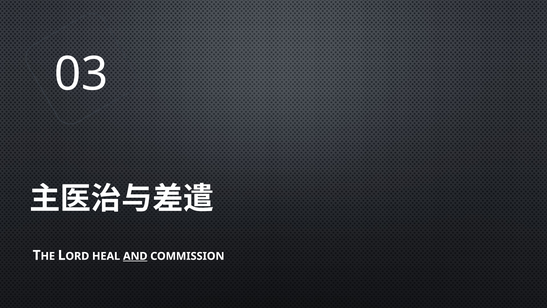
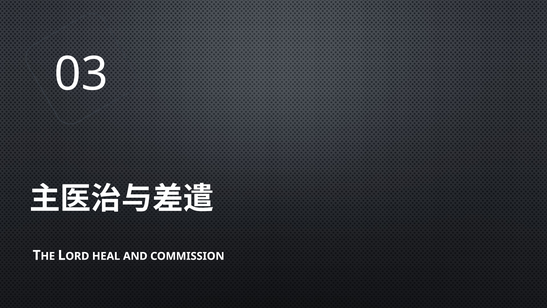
AND underline: present -> none (135, 256)
